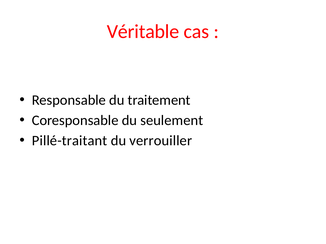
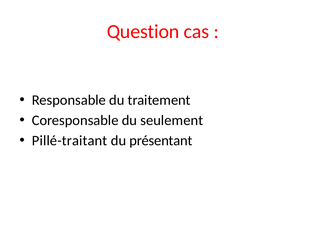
Véritable: Véritable -> Question (143, 32)
verrouiller: verrouiller -> présentant (161, 141)
